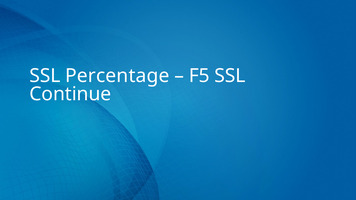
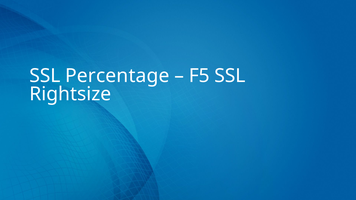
Continue: Continue -> Rightsize (70, 94)
